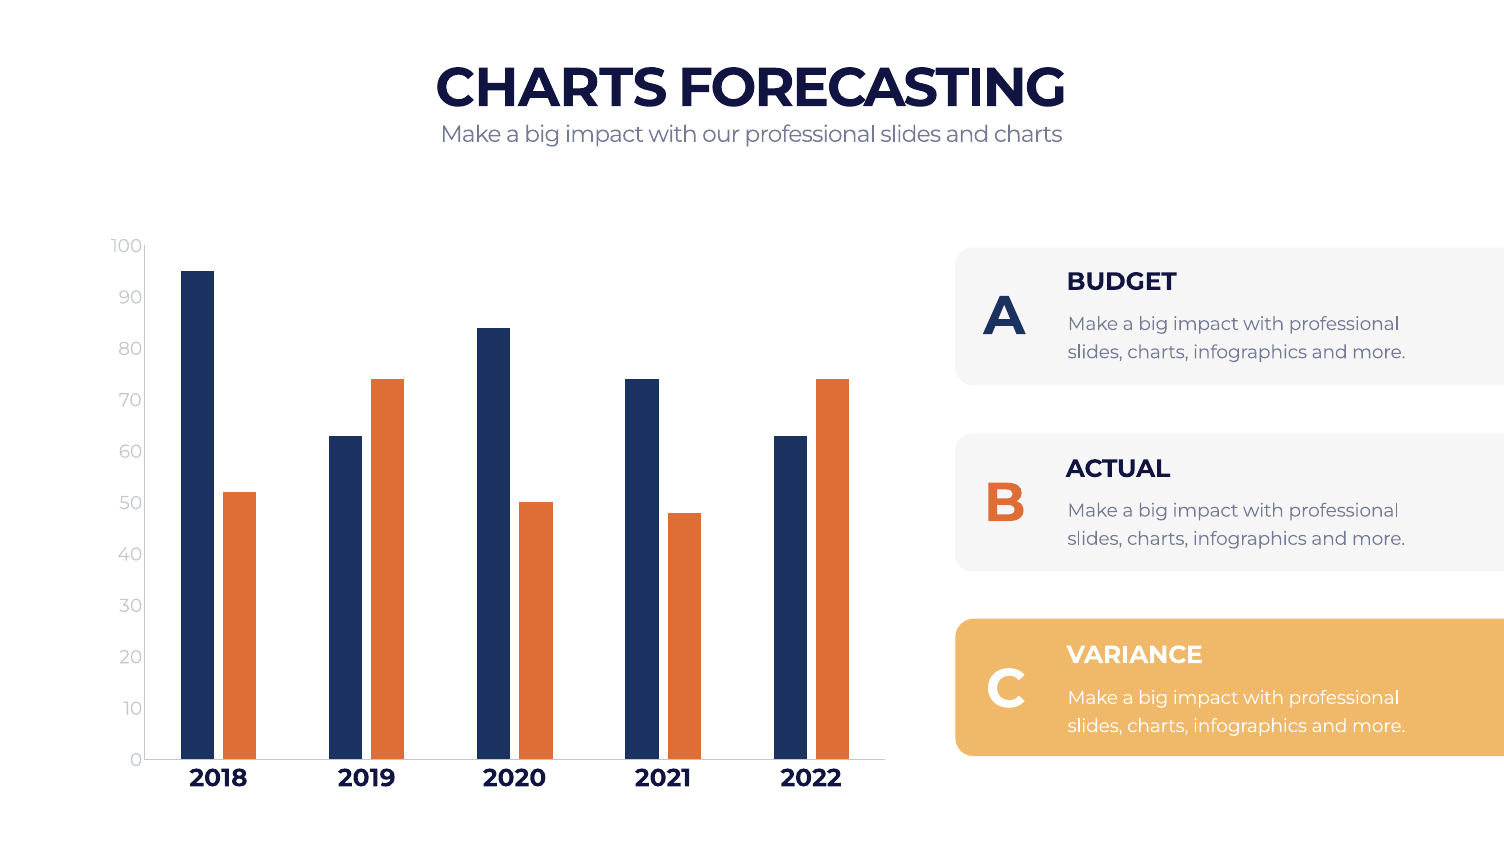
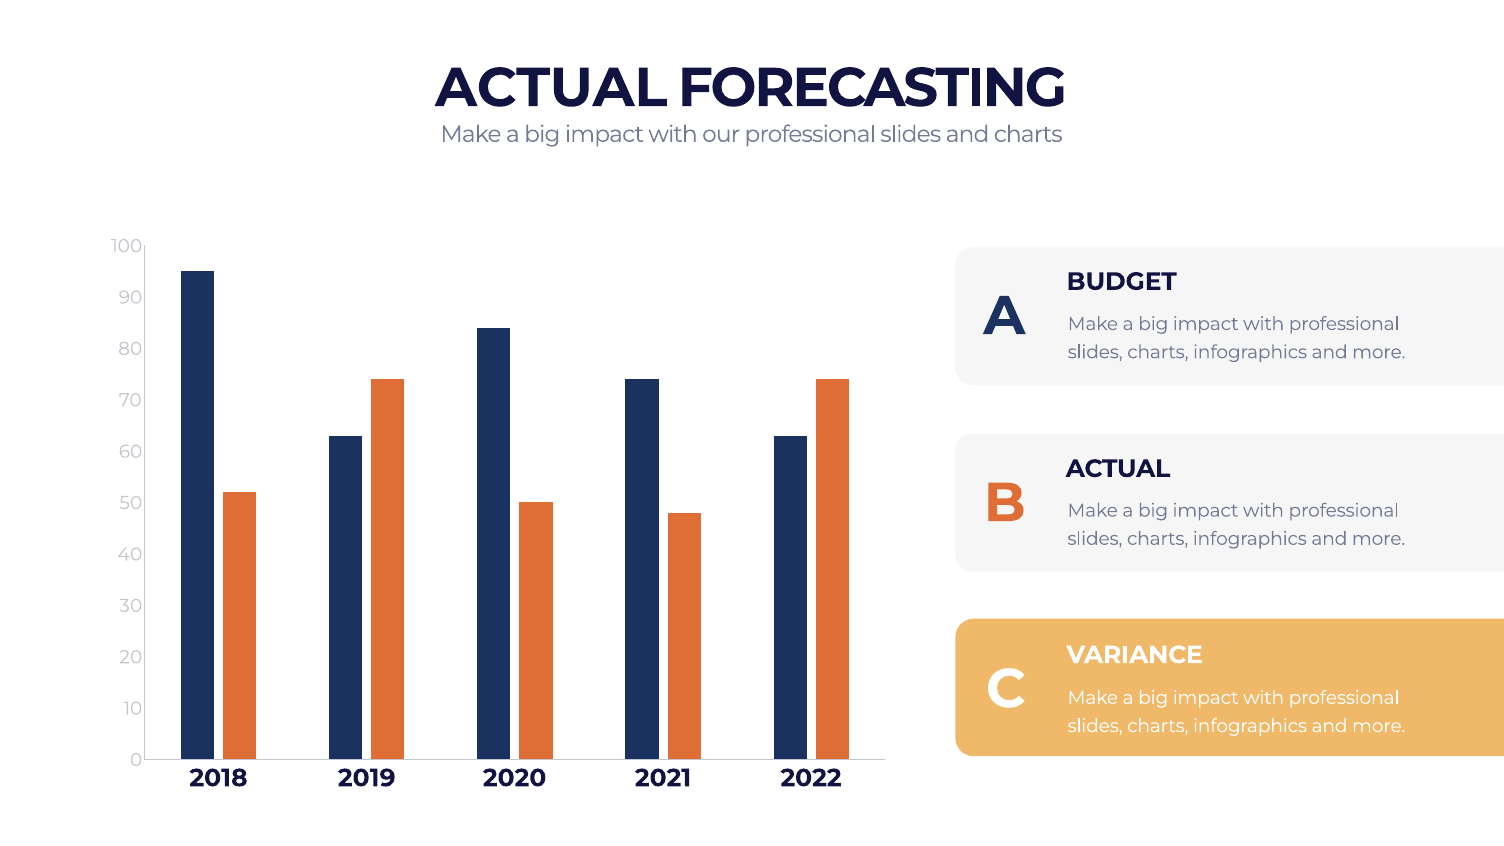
CHARTS: CHARTS -> ACTUAL (551, 88)
